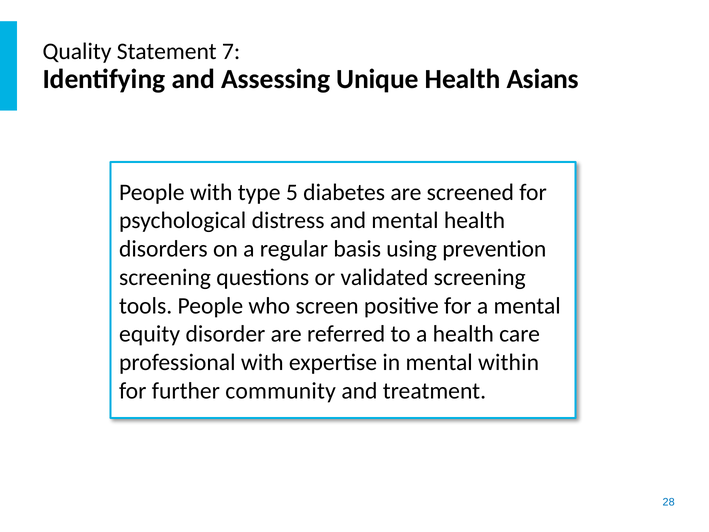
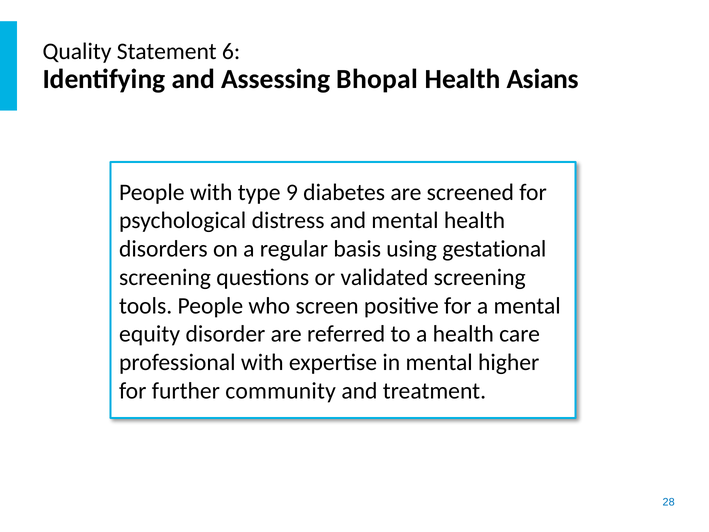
7: 7 -> 6 (231, 52)
Unique: Unique -> Bhopal (377, 79)
5: 5 -> 9 (292, 192)
prevention: prevention -> gestational (494, 249)
within: within -> higher (509, 362)
